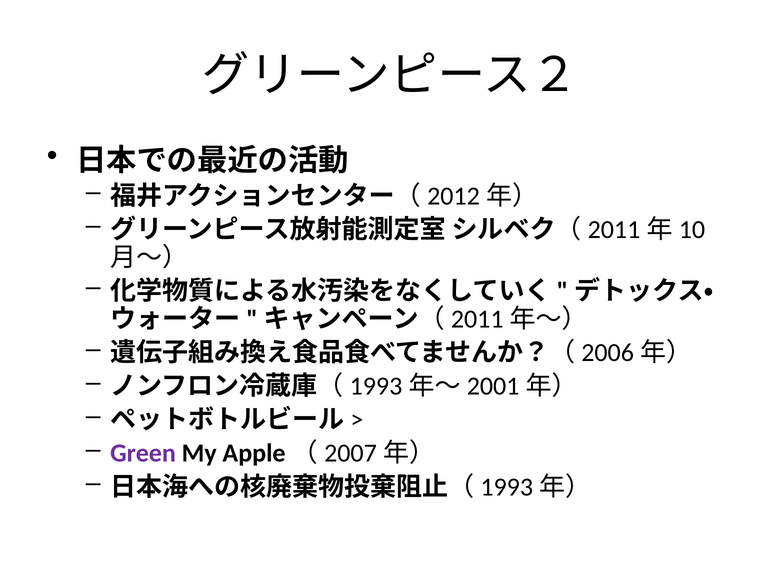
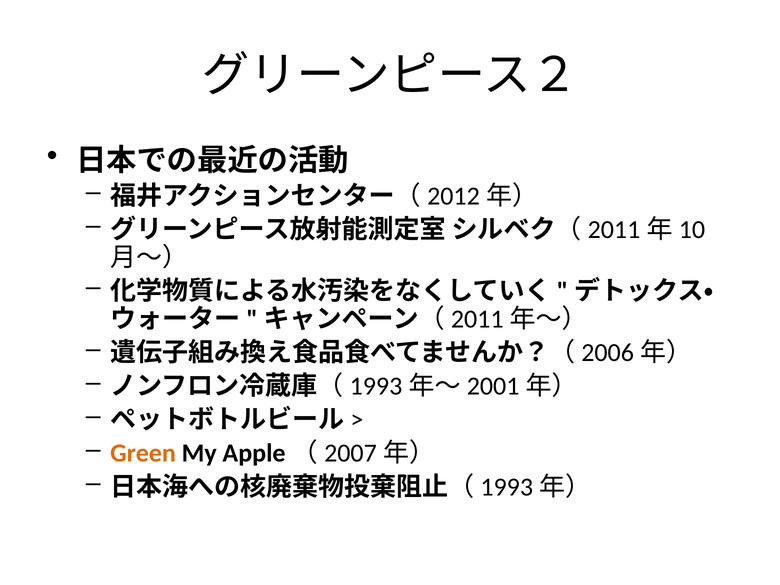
Green colour: purple -> orange (143, 453)
